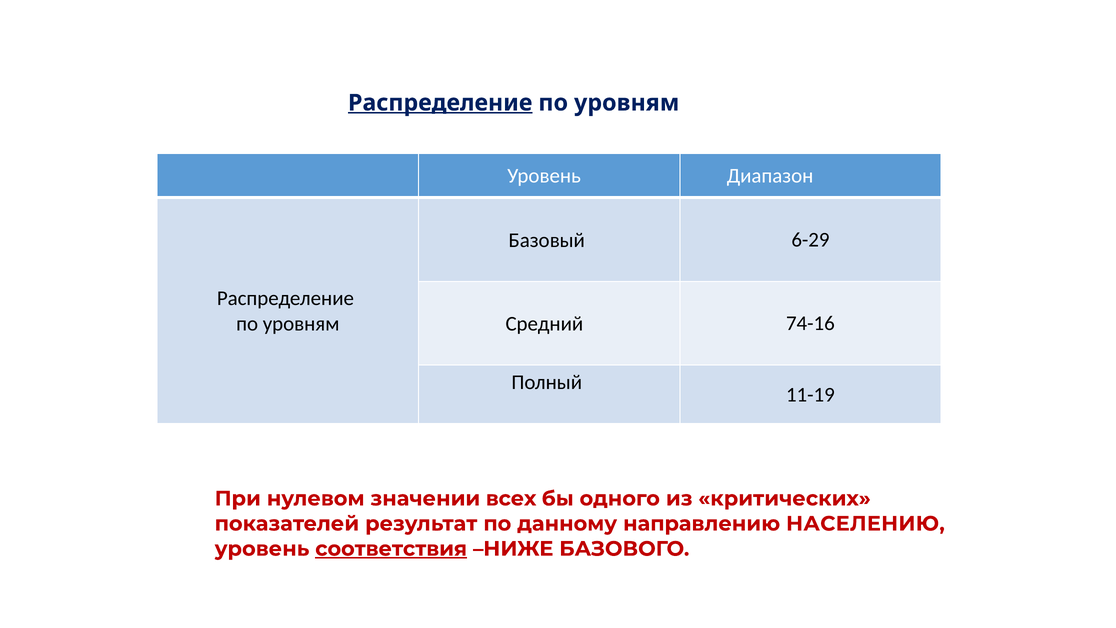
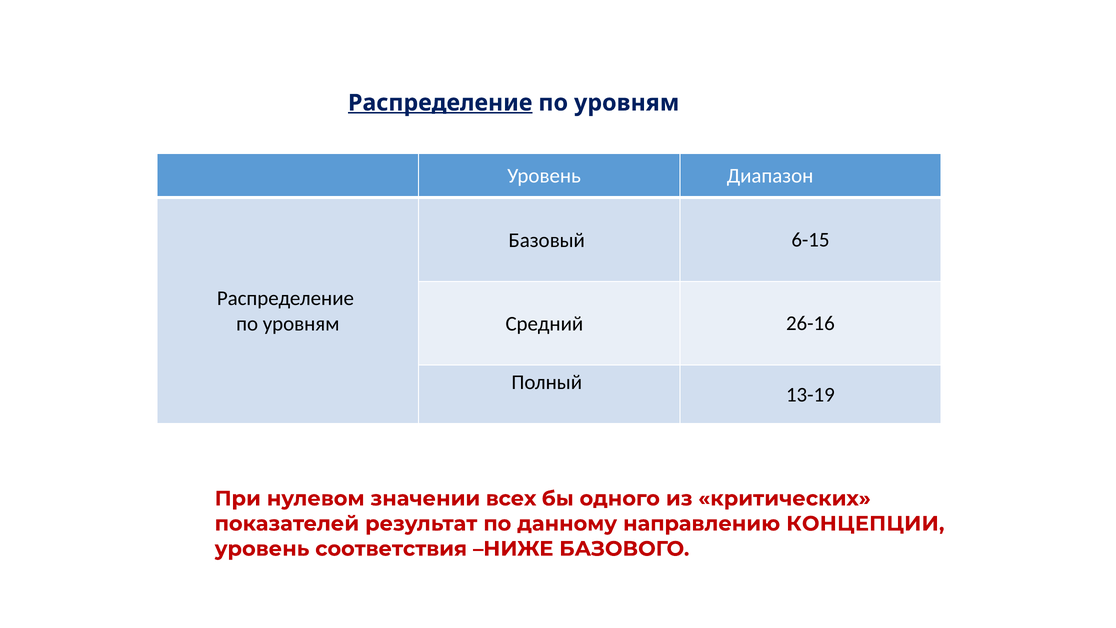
6-29: 6-29 -> 6-15 (810, 240)
74-16: 74-16 -> 26-16 (810, 323)
11-19: 11-19 -> 13-19 (810, 395)
НАСЕЛЕНИЮ: НАСЕЛЕНИЮ -> КОНЦЕПЦИИ (865, 523)
соответствия underline: present -> none (391, 549)
